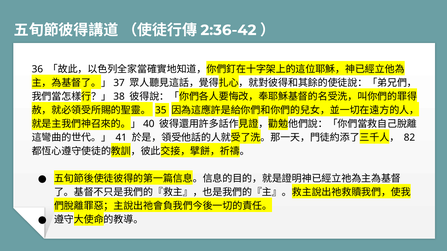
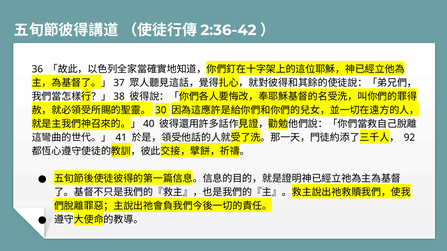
35: 35 -> 30 (161, 111)
82: 82 -> 92 (409, 138)
